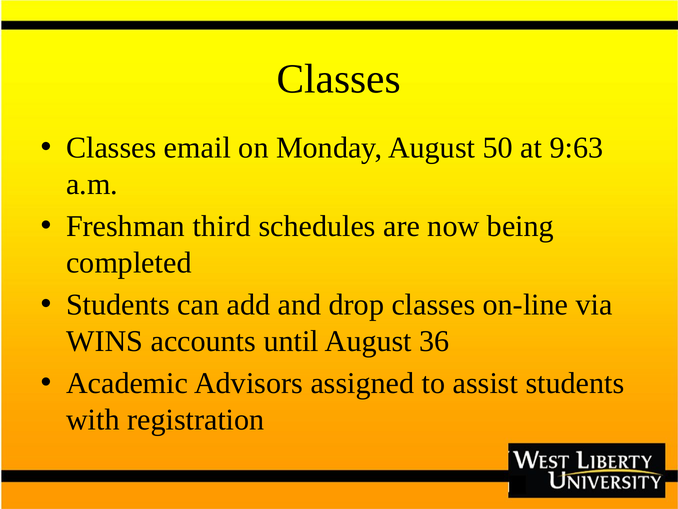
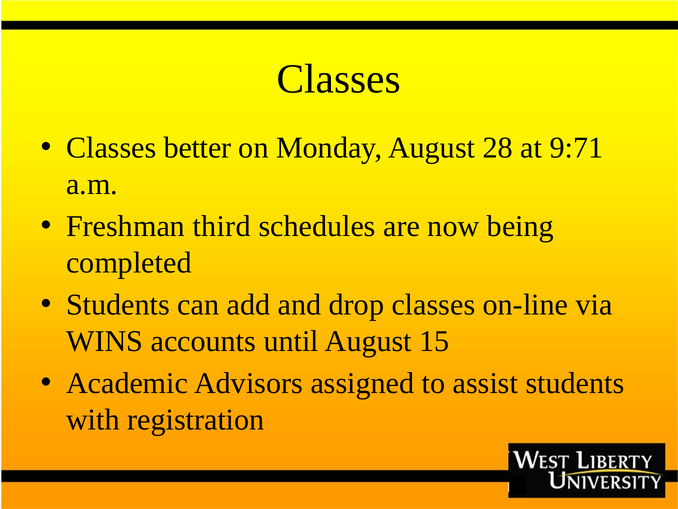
email: email -> better (198, 148)
50: 50 -> 28 (498, 148)
9:63: 9:63 -> 9:71 (576, 148)
36: 36 -> 15 (434, 341)
